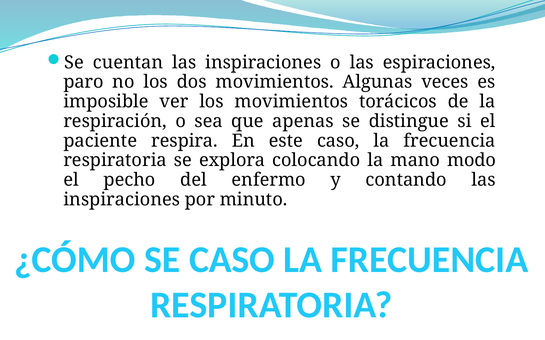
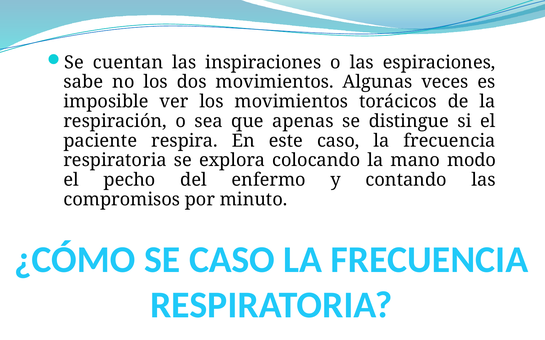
paro: paro -> sabe (83, 82)
inspiraciones: inspiraciones -> compromisos (122, 200)
